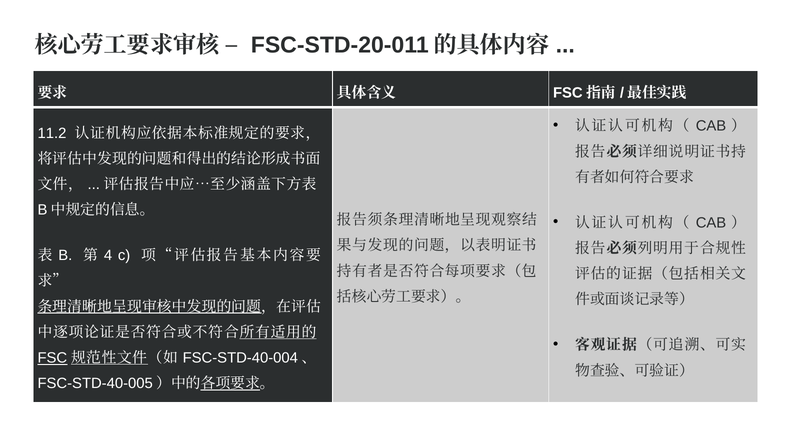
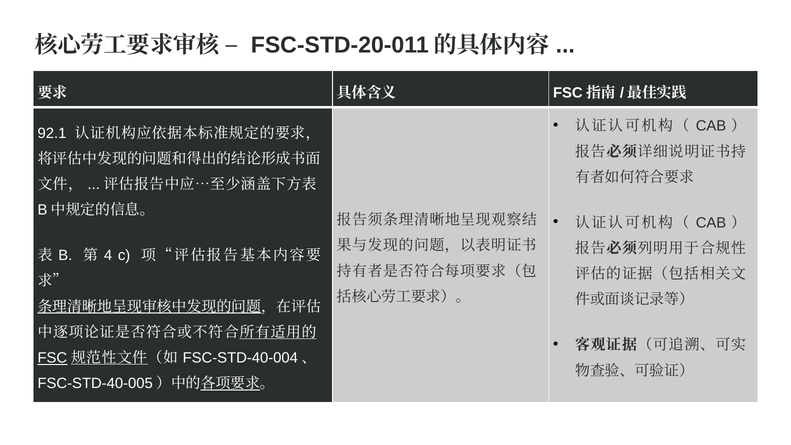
11.2: 11.2 -> 92.1 (52, 133)
